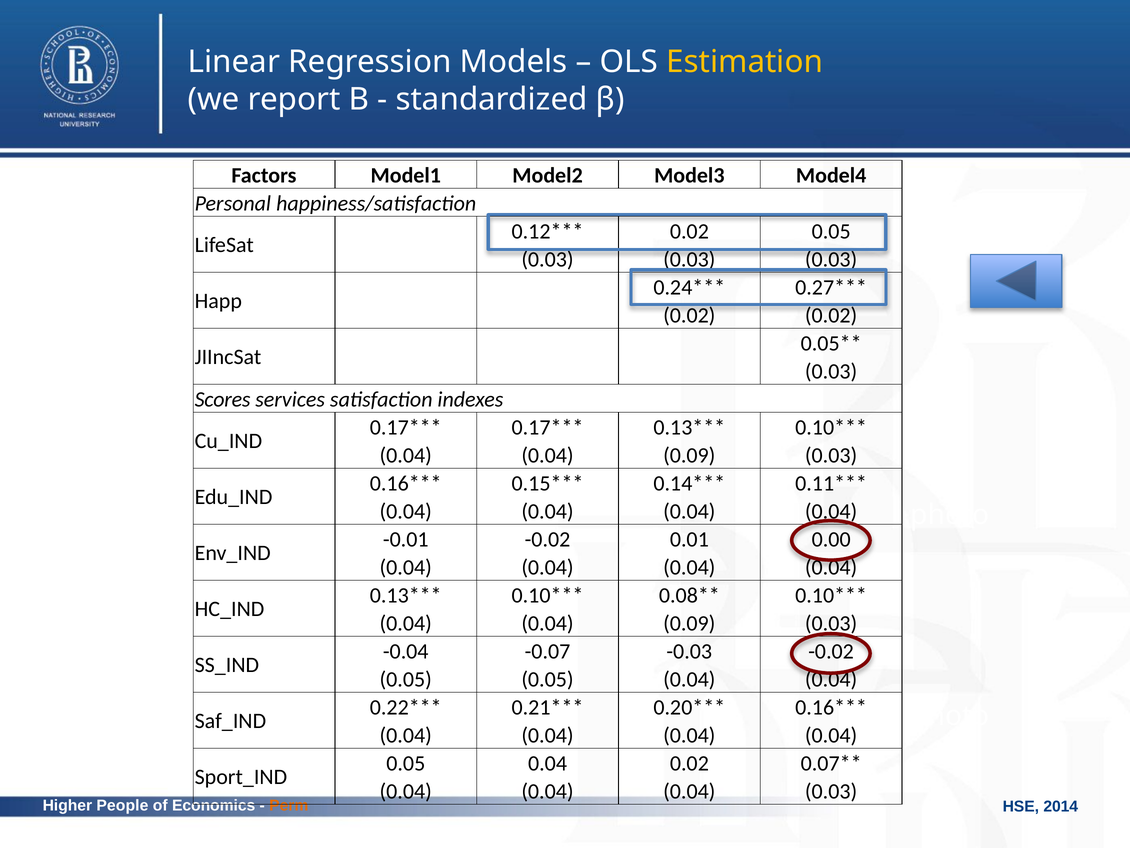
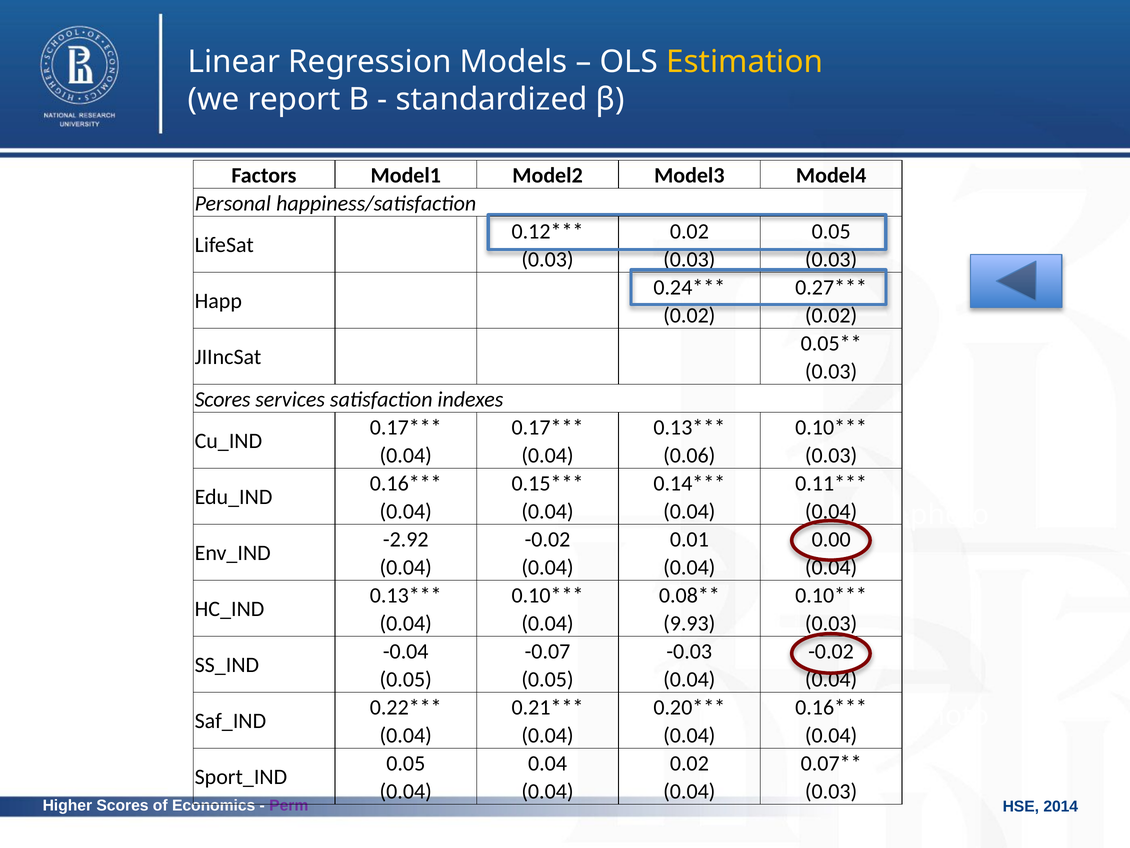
0.09: 0.09 -> 0.06 (689, 455)
-0.01: -0.01 -> -2.92 (406, 539)
0.09: 0.09 -> 9.93 (689, 623)
Higher People: People -> Scores (122, 805)
Perm colour: orange -> purple (289, 805)
